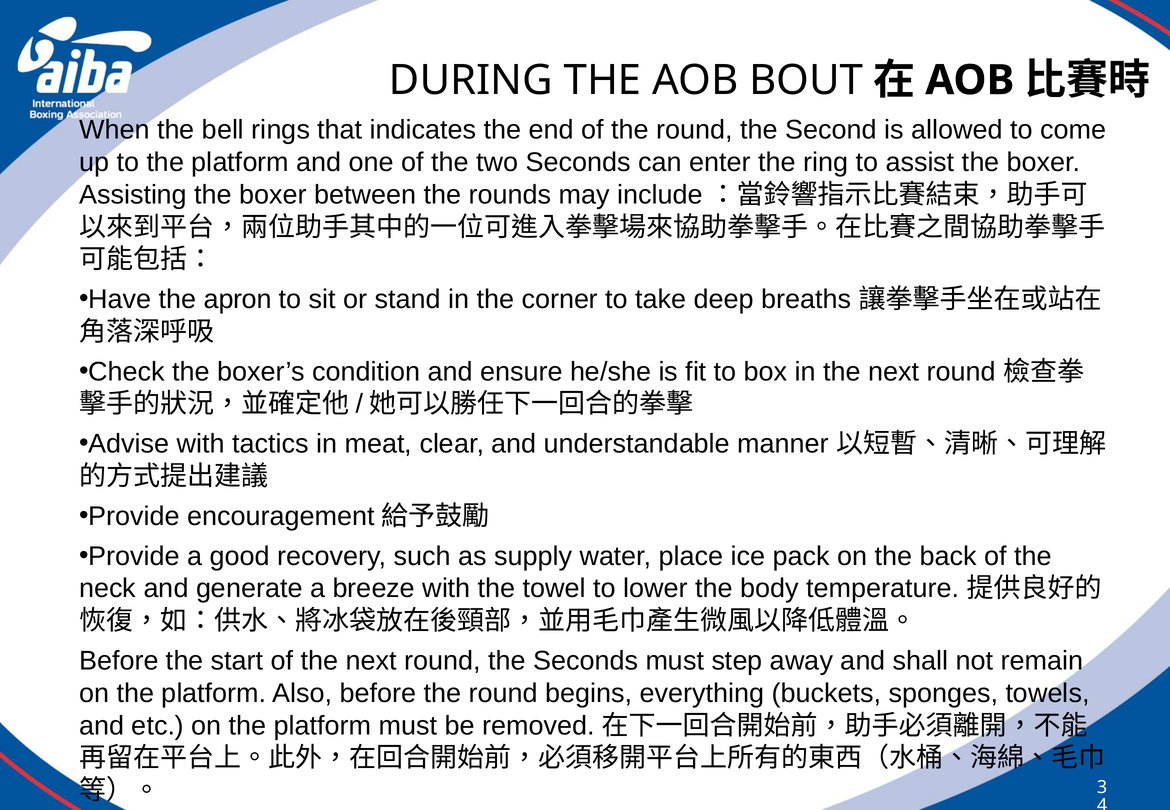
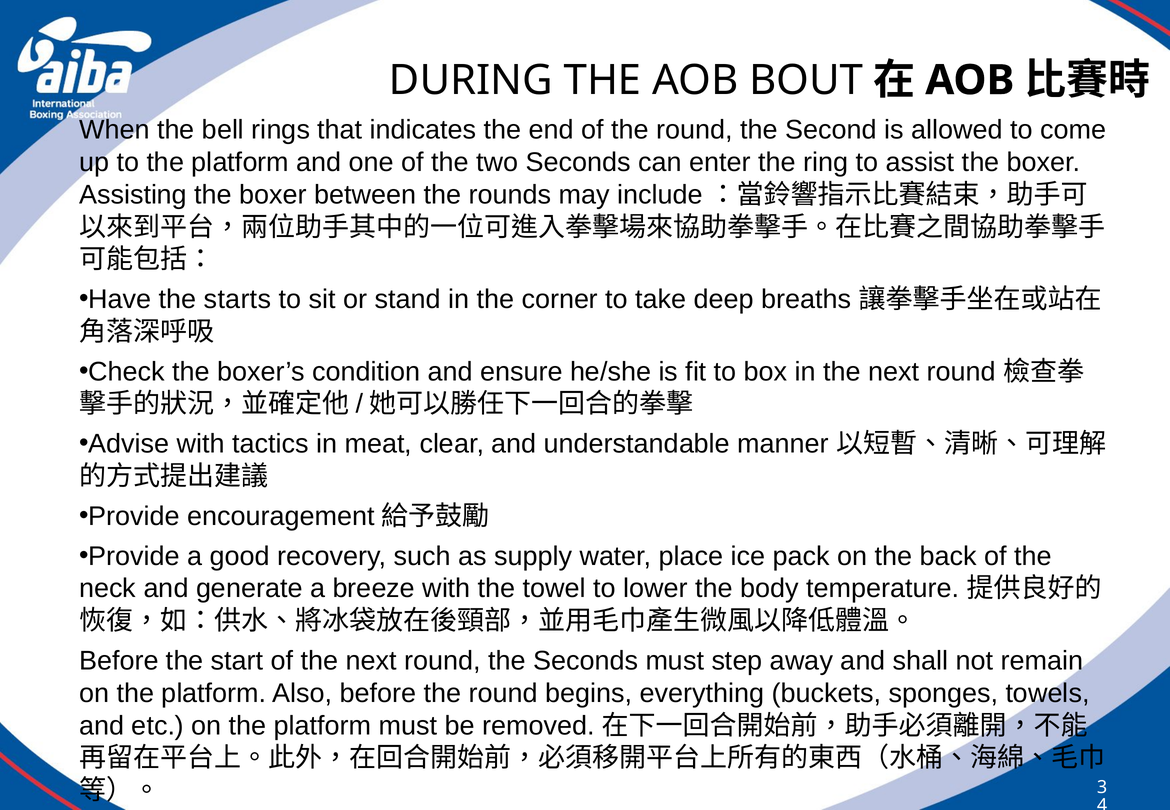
apron: apron -> starts (238, 299)
